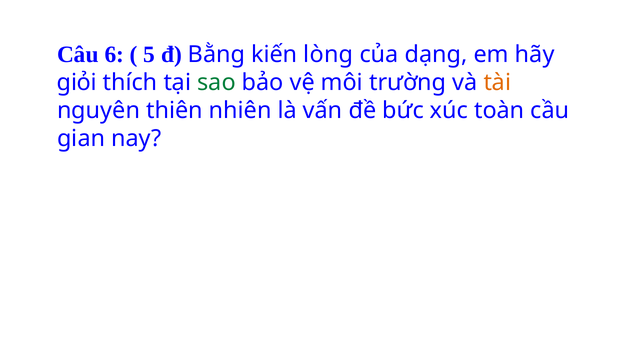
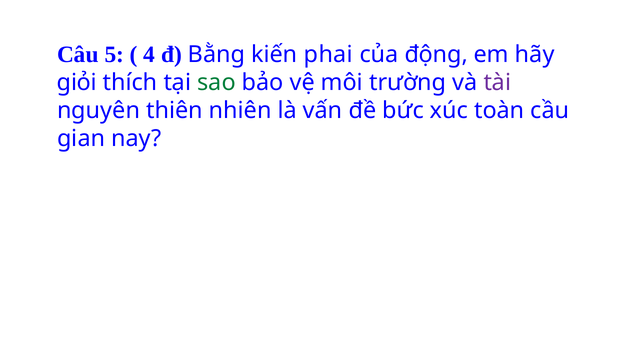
6: 6 -> 5 (114, 55)
5: 5 -> 4 (149, 55)
lòng: lòng -> phai (328, 55)
dạng: dạng -> động (436, 55)
tài colour: orange -> purple (497, 83)
